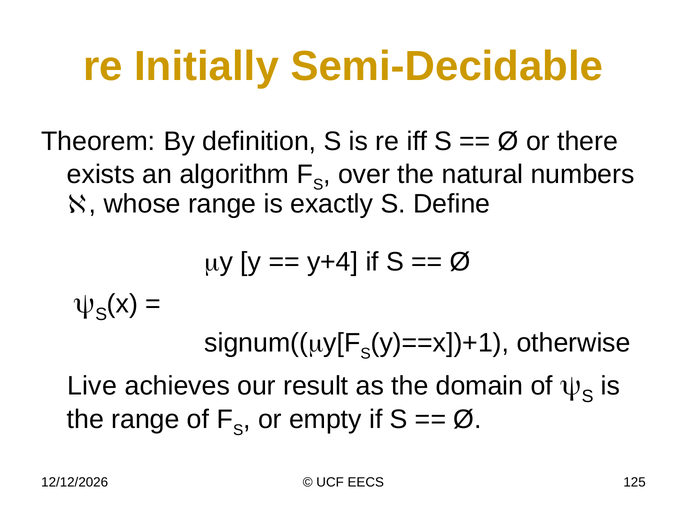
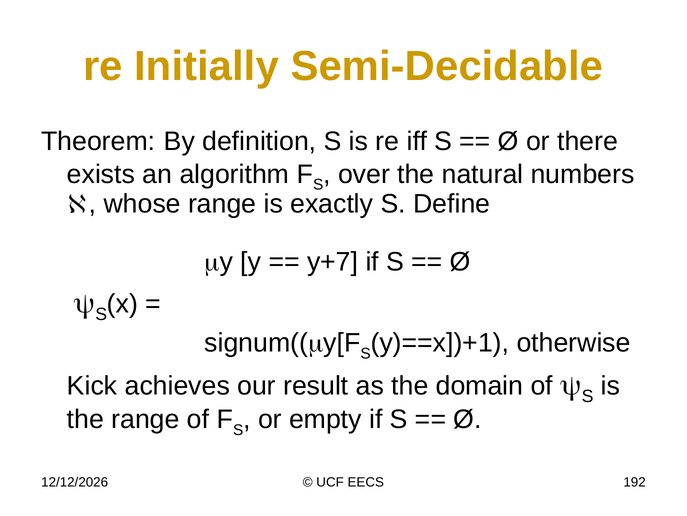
y+4: y+4 -> y+7 (333, 261)
Live: Live -> Kick (92, 385)
125: 125 -> 192 (635, 482)
